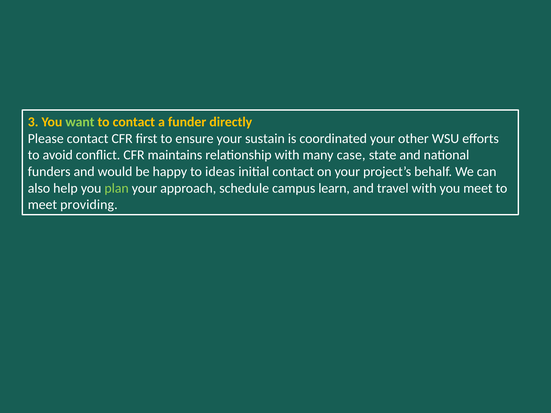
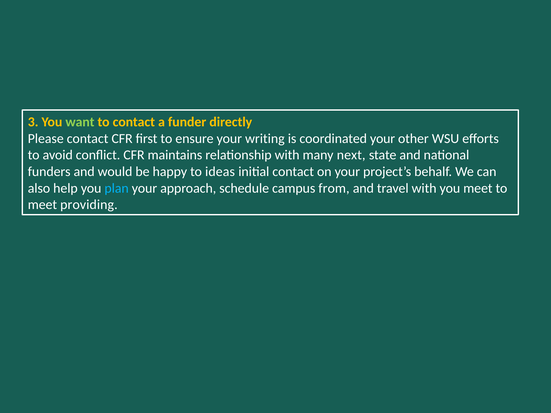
sustain: sustain -> writing (265, 139)
case: case -> next (351, 155)
plan colour: light green -> light blue (117, 188)
learn: learn -> from (334, 188)
